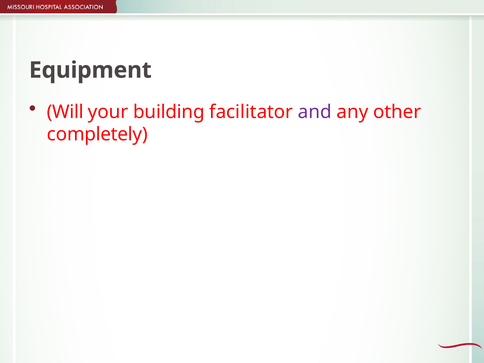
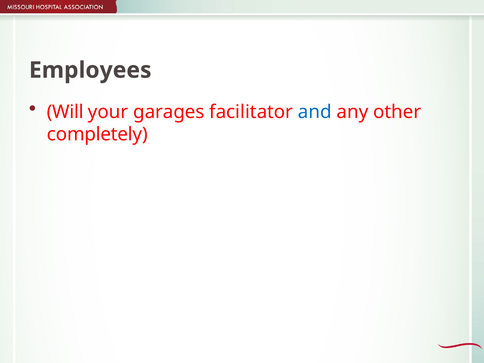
Equipment: Equipment -> Employees (90, 70)
building: building -> garages (169, 112)
and colour: purple -> blue (315, 112)
